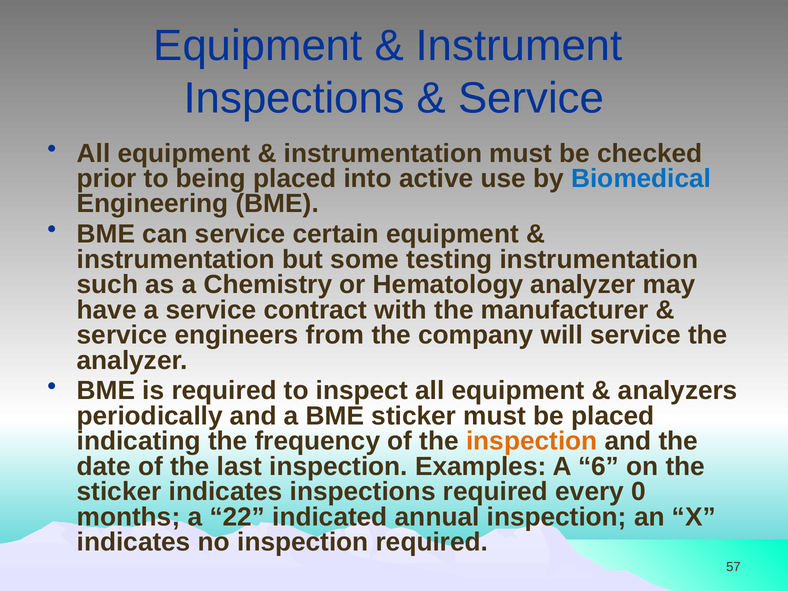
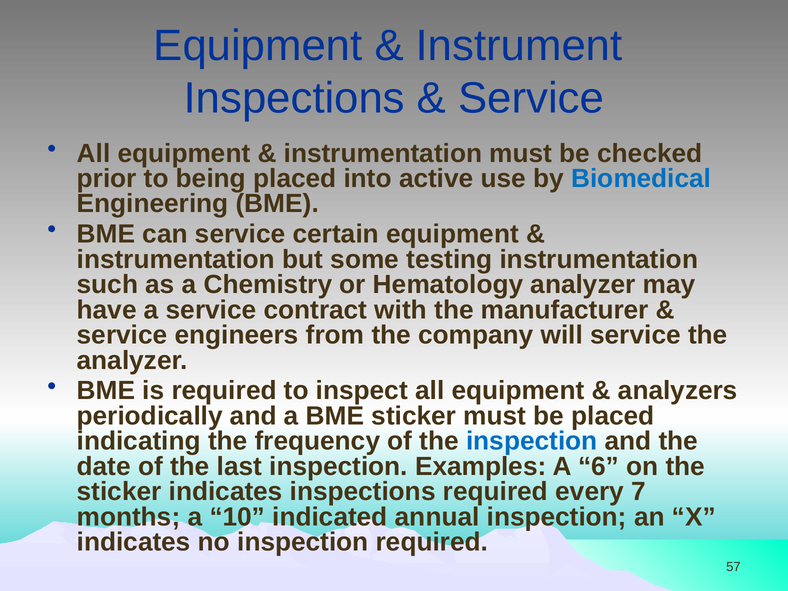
inspection colour: orange -> blue (532, 441)
0: 0 -> 7 (639, 492)
22: 22 -> 10 (237, 517)
